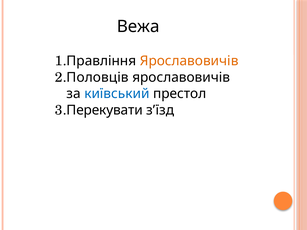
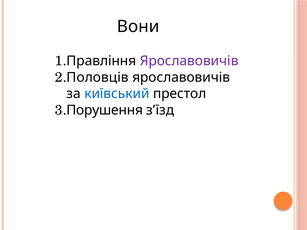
Вежа: Вежа -> Вони (138, 27)
Ярославовичів colour: orange -> purple (189, 61)
Перекувати: Перекувати -> Порушення (105, 110)
